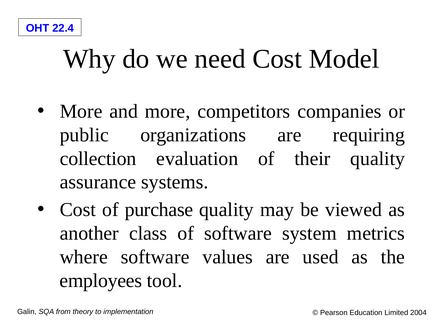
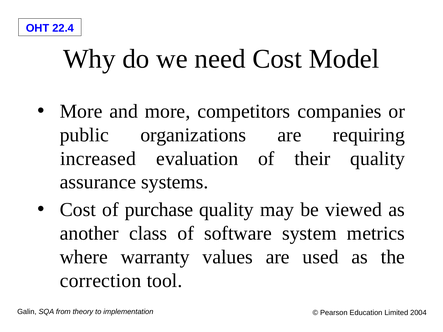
collection: collection -> increased (98, 159)
where software: software -> warranty (155, 257)
employees: employees -> correction (101, 281)
